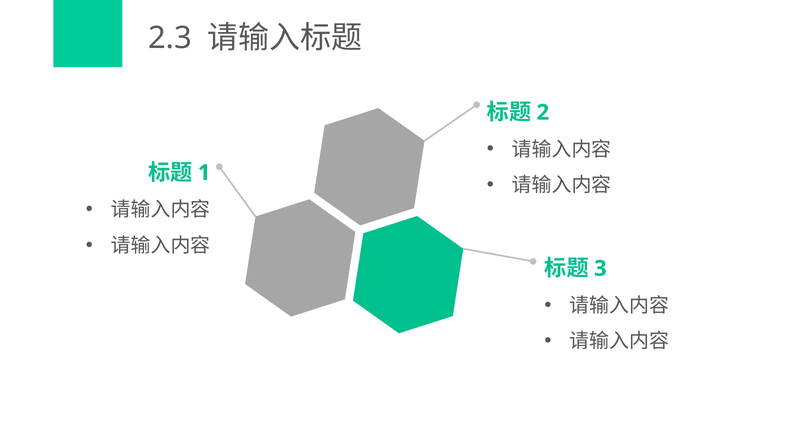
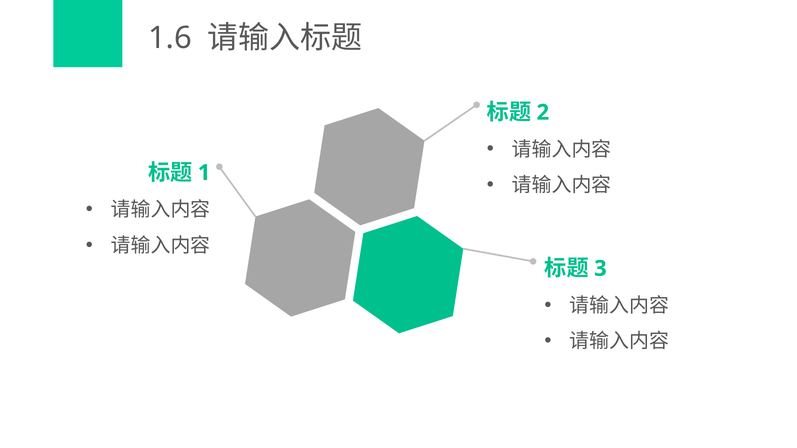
2.3: 2.3 -> 1.6 (170, 38)
